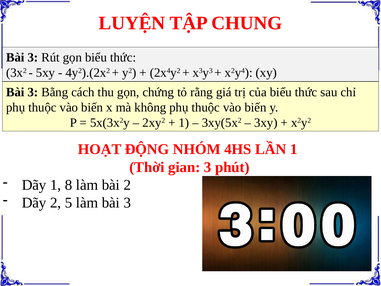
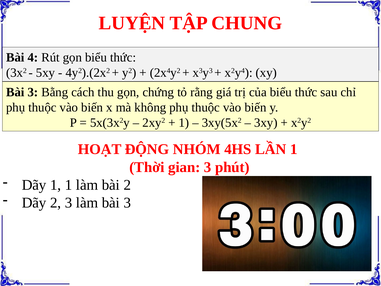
3: 3 -> 4 (33, 57)
1 8: 8 -> 1 (69, 185)
2 5: 5 -> 3 (69, 203)
